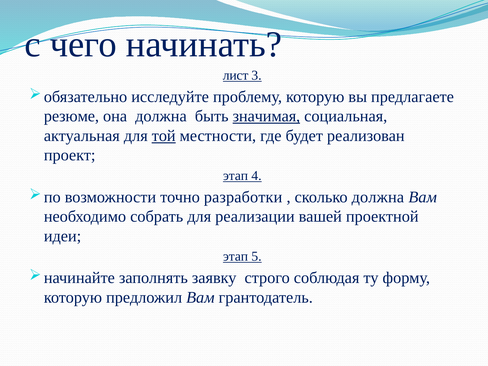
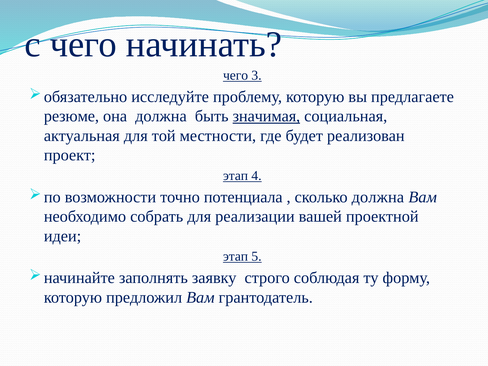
лист: лист -> чего (236, 75)
той underline: present -> none (164, 136)
разработки: разработки -> потенциала (243, 197)
